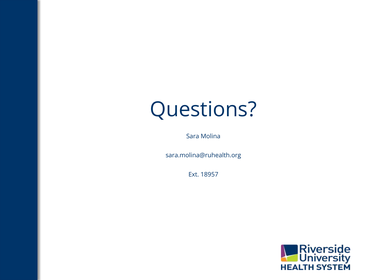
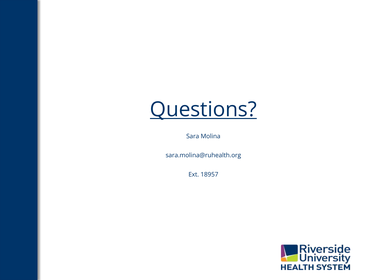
Questions underline: none -> present (203, 109)
